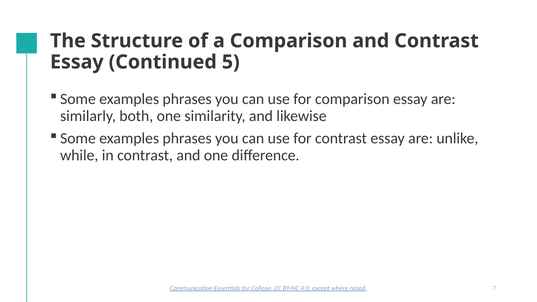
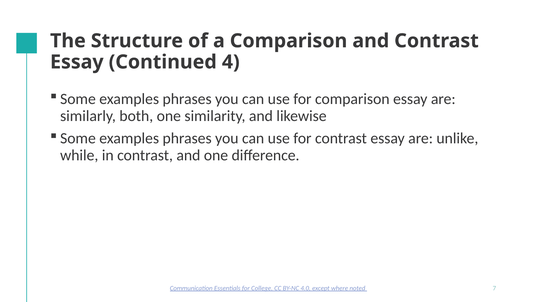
5: 5 -> 4 (231, 62)
